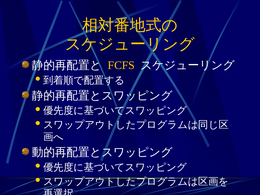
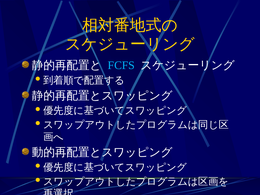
FCFS colour: yellow -> light blue (121, 65)
